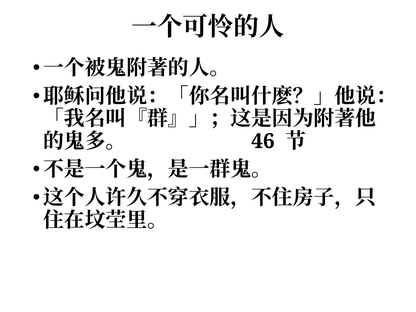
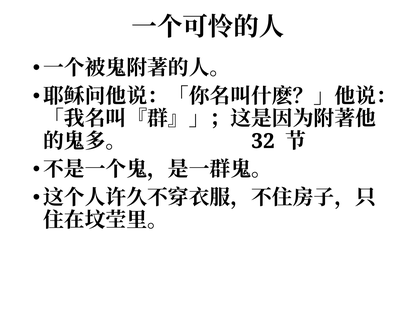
46: 46 -> 32 (263, 141)
